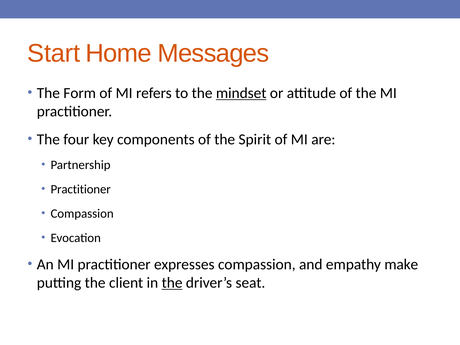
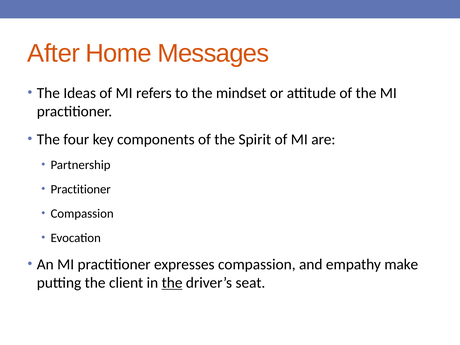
Start: Start -> After (54, 54)
Form: Form -> Ideas (80, 93)
mindset underline: present -> none (241, 93)
